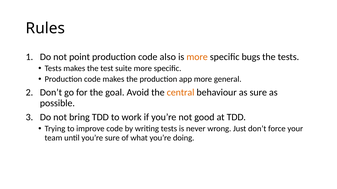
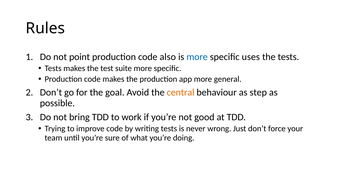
more colour: orange -> blue (197, 57)
bugs: bugs -> uses (251, 57)
as sure: sure -> step (258, 93)
